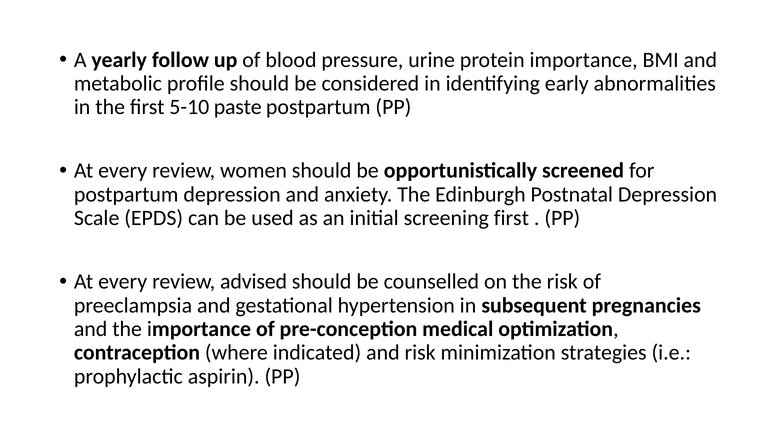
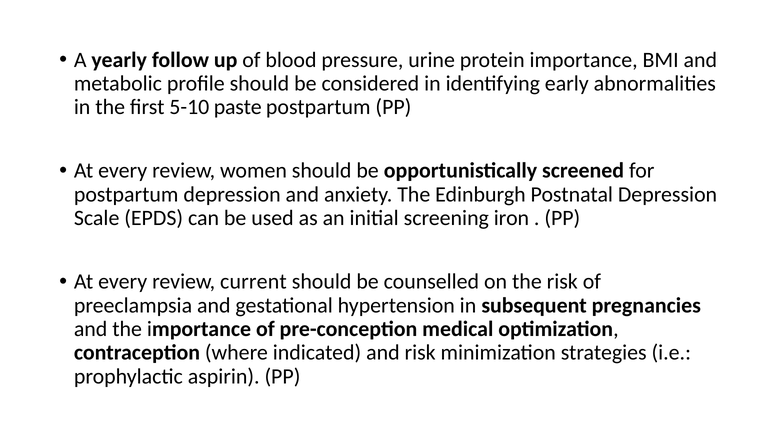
screening first: first -> iron (511, 218)
advised: advised -> current (253, 281)
